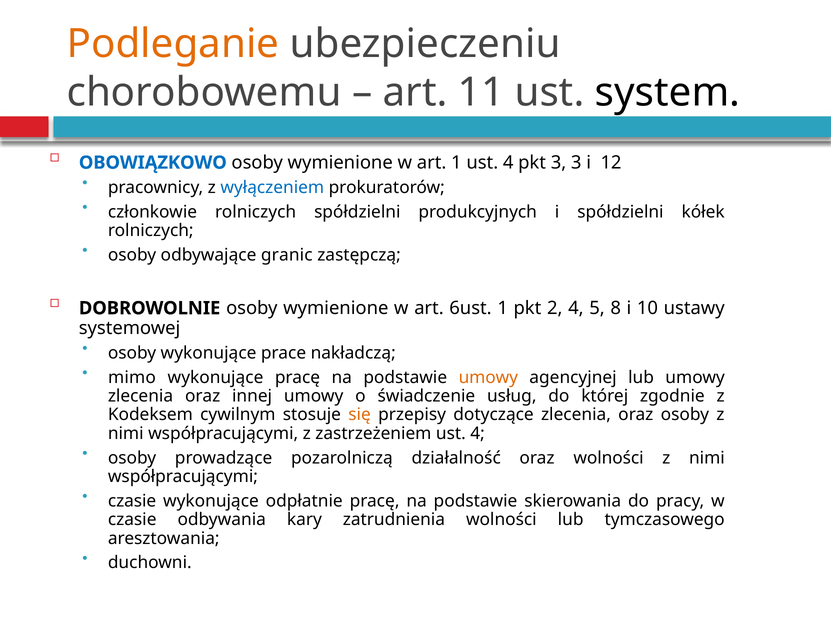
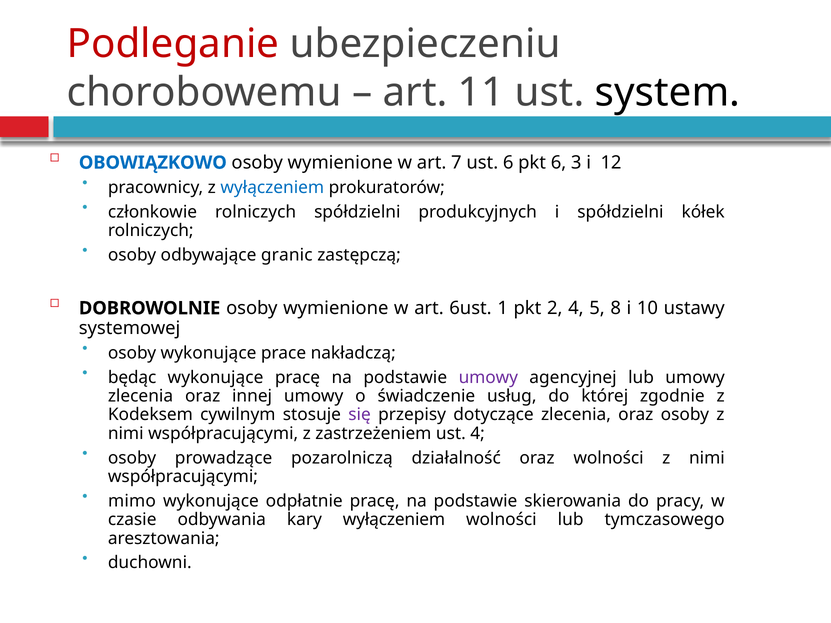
Podleganie colour: orange -> red (173, 44)
art 1: 1 -> 7 (456, 163)
4: 4 -> 6 (508, 163)
pkt 3: 3 -> 6 (558, 163)
mimo: mimo -> będąc (132, 377)
umowy colour: orange -> purple (488, 377)
się colour: orange -> purple (360, 415)
czasie: czasie -> mimo (132, 501)
kary zatrudnienia: zatrudnienia -> wyłączeniem (394, 520)
